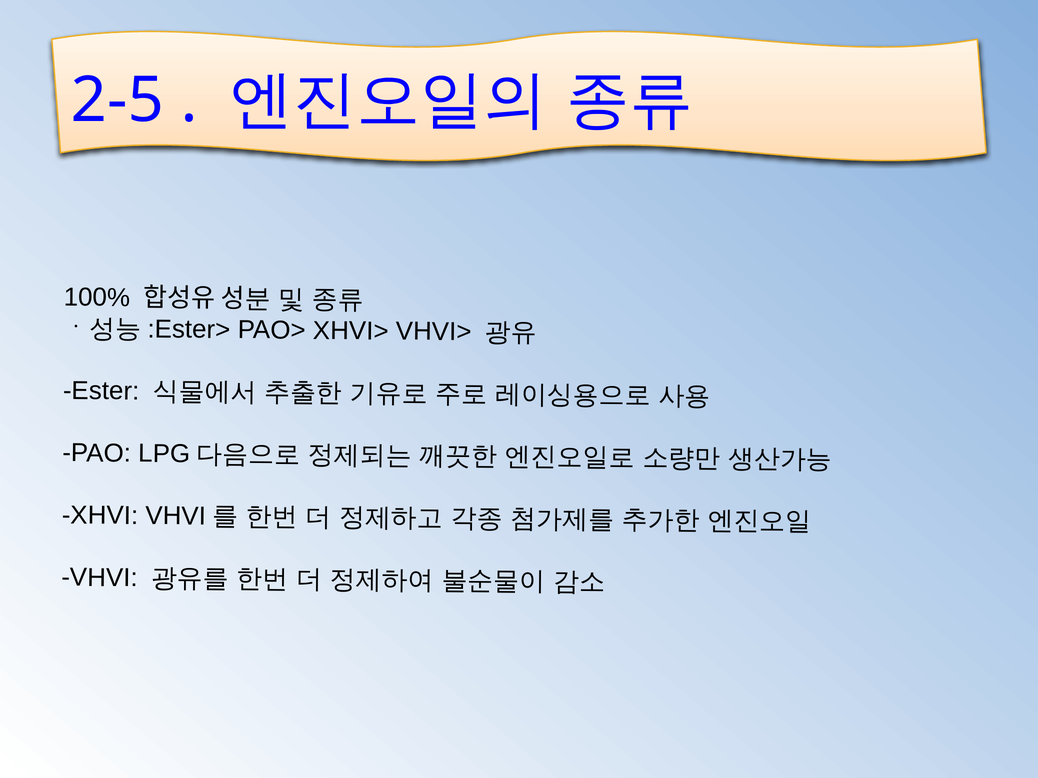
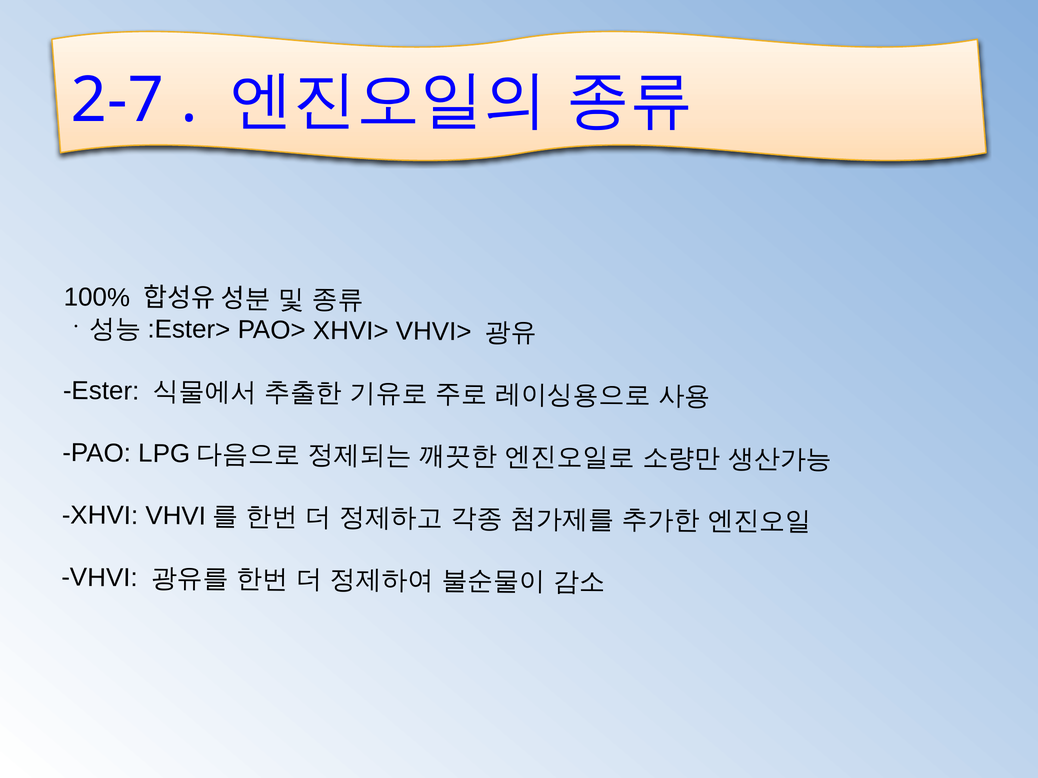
2-5: 2-5 -> 2-7 (117, 100)
